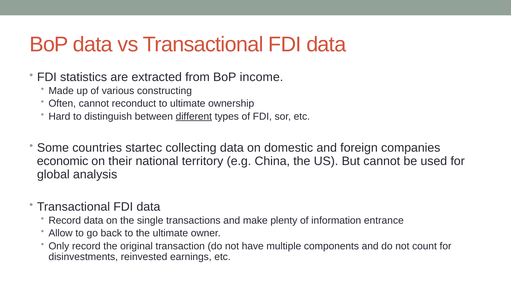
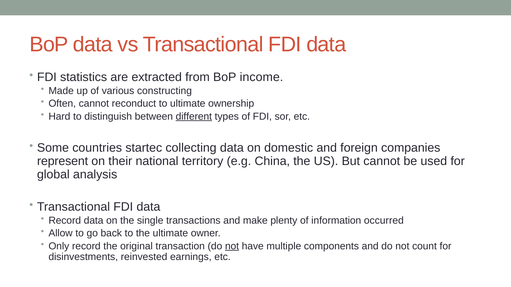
economic: economic -> represent (63, 161)
entrance: entrance -> occurred (384, 221)
not underline: none -> present (232, 246)
